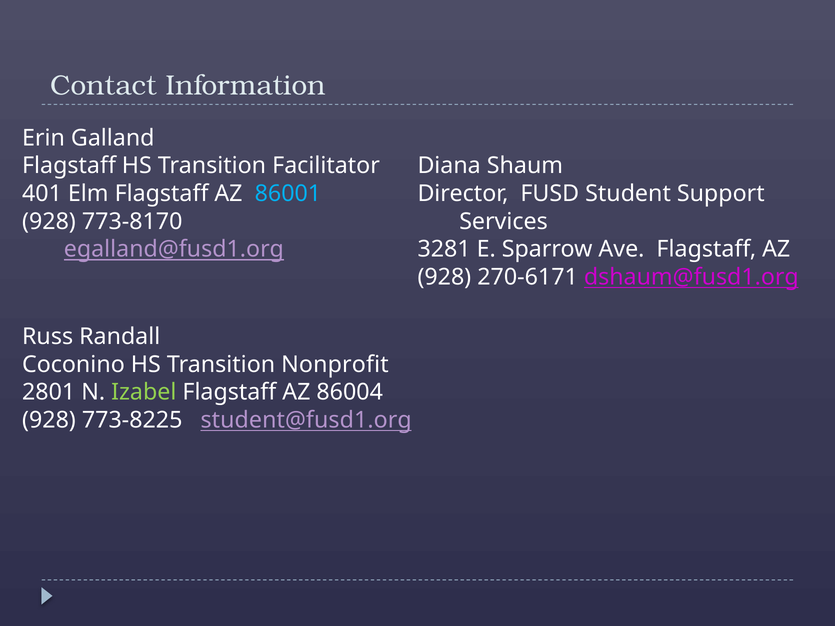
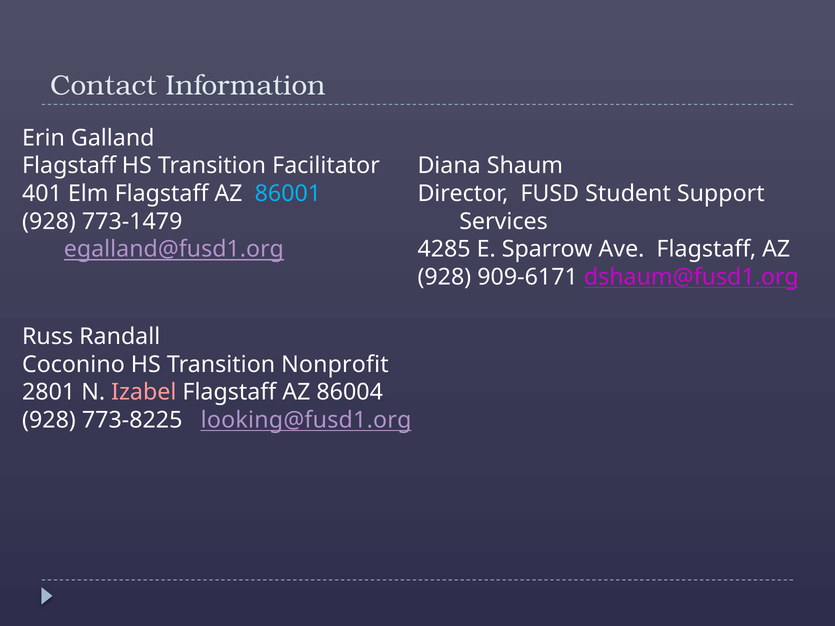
773-8170: 773-8170 -> 773-1479 (132, 221)
3281: 3281 -> 4285 (444, 249)
270-6171: 270-6171 -> 909-6171 (528, 277)
Izabel colour: light green -> pink (144, 392)
student@fusd1.org: student@fusd1.org -> looking@fusd1.org (306, 420)
